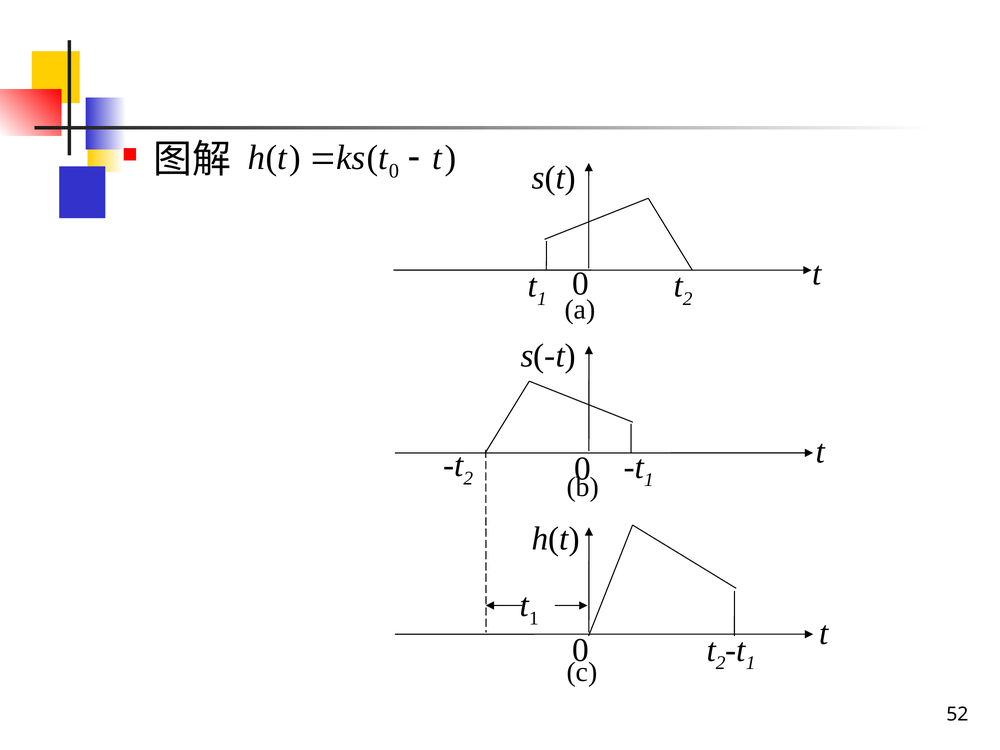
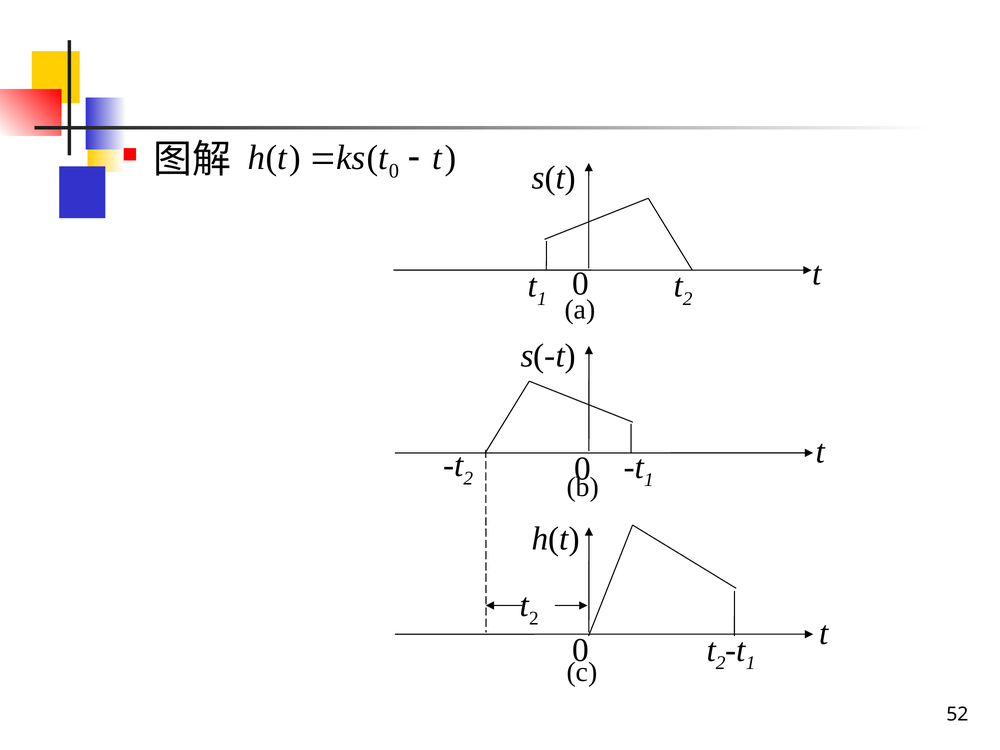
1: 1 -> 2 (534, 618)
